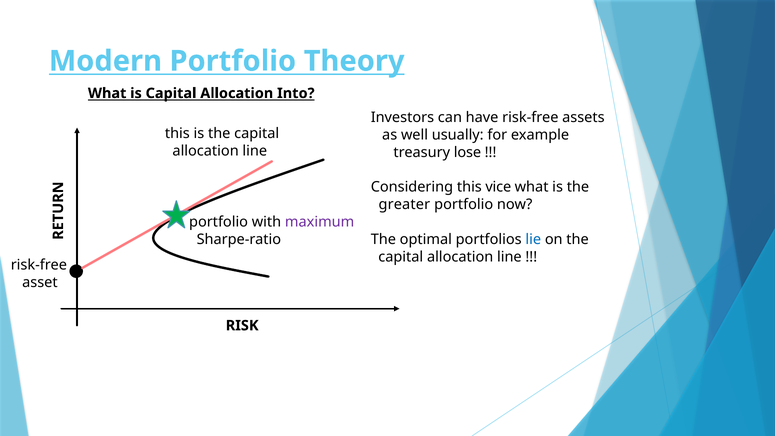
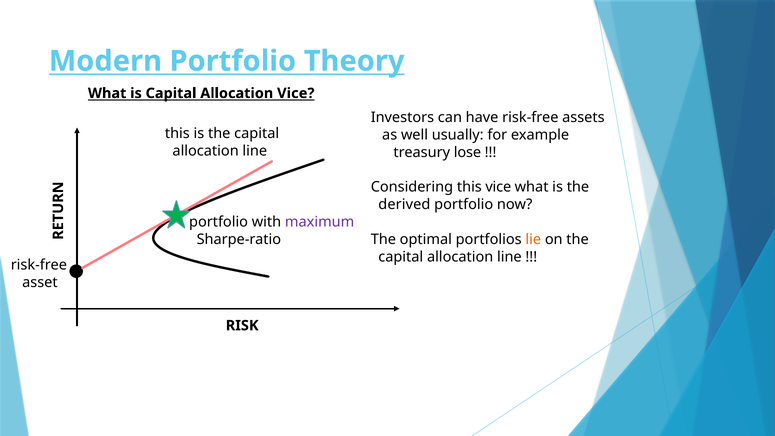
Allocation Into: Into -> Vice (296, 93)
greater: greater -> derived (404, 205)
lie colour: blue -> orange (533, 239)
